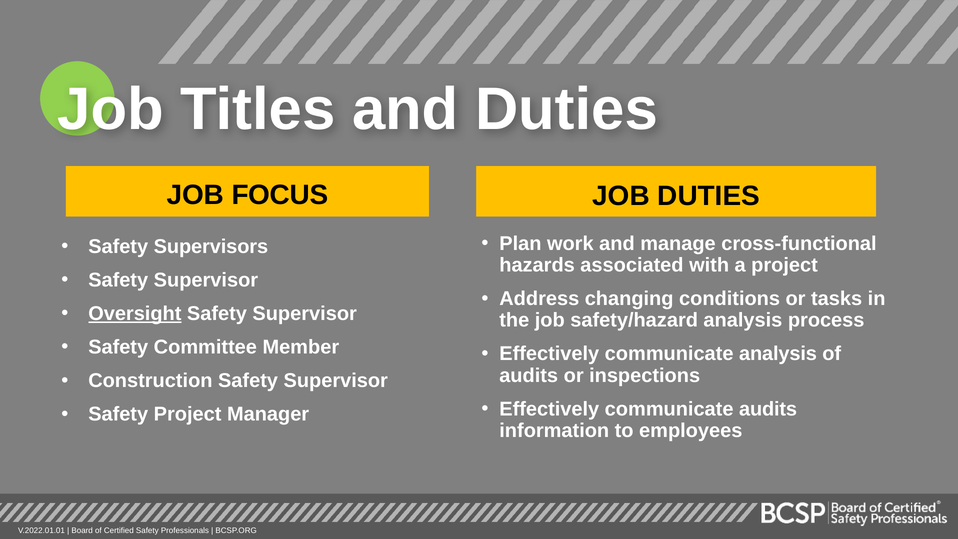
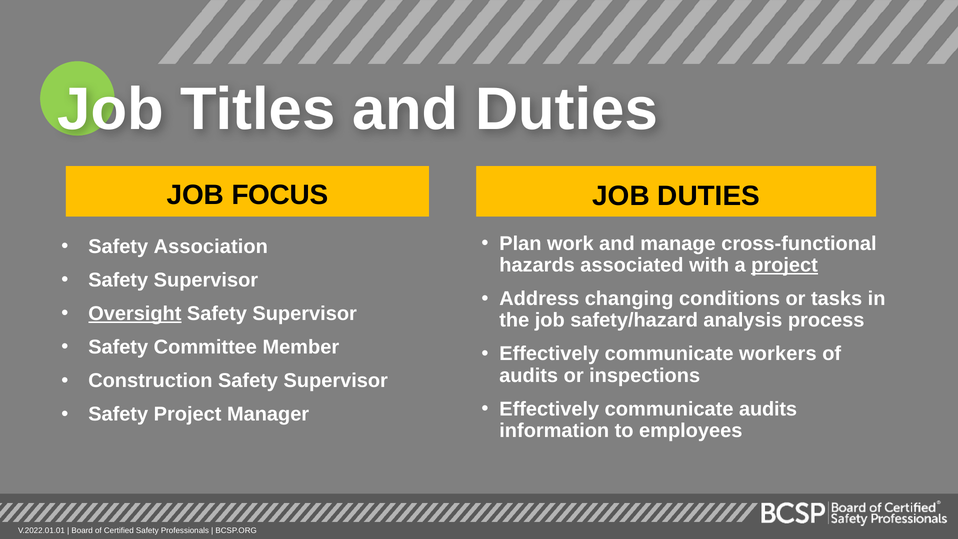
Supervisors: Supervisors -> Association (211, 246)
project underline: none -> present (785, 265)
communicate analysis: analysis -> workers (778, 354)
